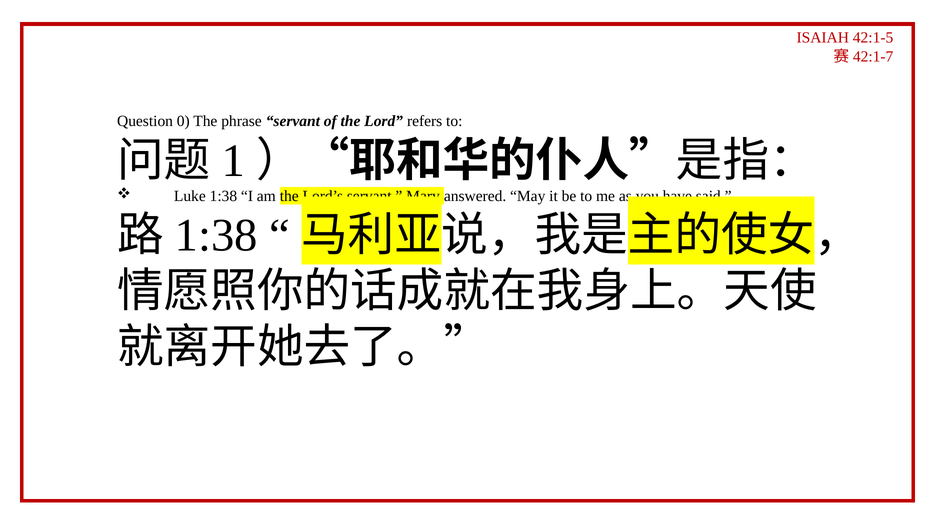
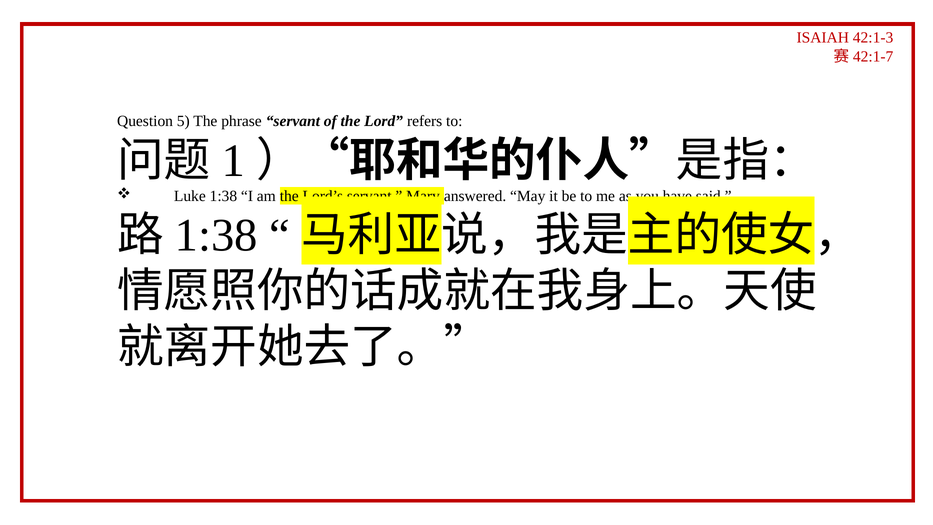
42:1-5: 42:1-5 -> 42:1-3 (873, 38)
0: 0 -> 5 (183, 121)
